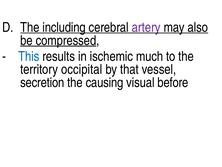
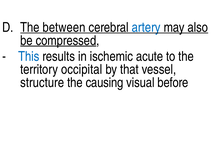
including: including -> between (64, 27)
artery colour: purple -> blue (146, 27)
much: much -> acute (150, 56)
secretion: secretion -> structure (42, 82)
